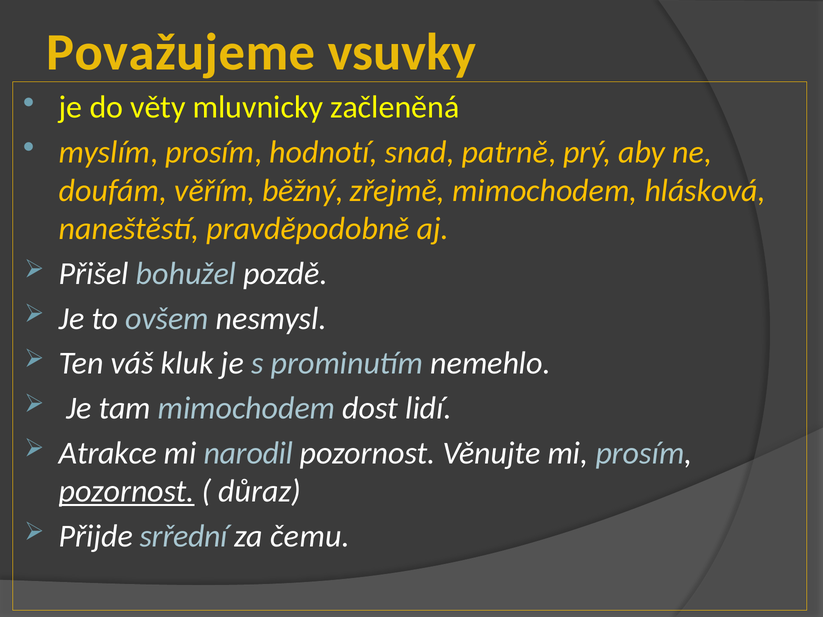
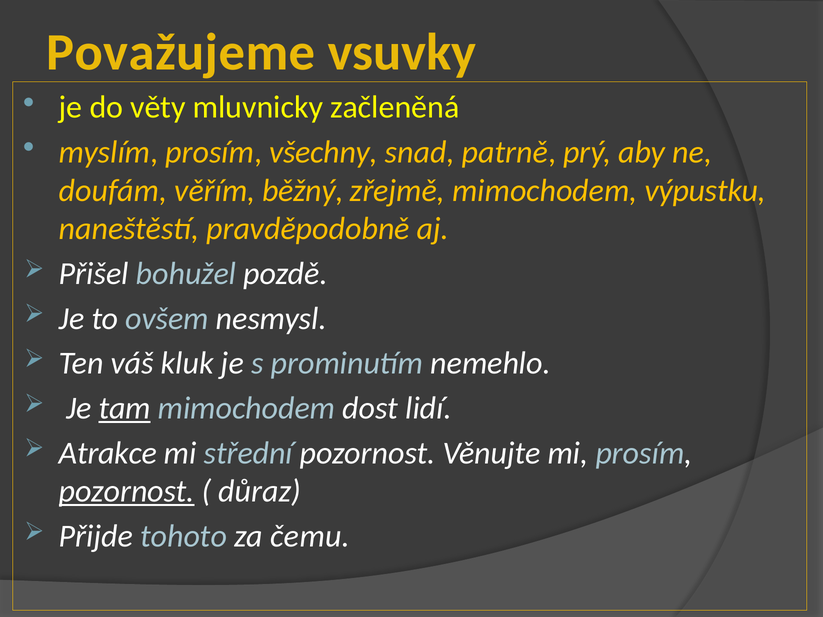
hodnotí: hodnotí -> všechny (324, 152)
hlásková: hlásková -> výpustku (705, 191)
tam underline: none -> present (125, 408)
narodil: narodil -> střední (248, 453)
srřední: srřední -> tohoto (184, 536)
